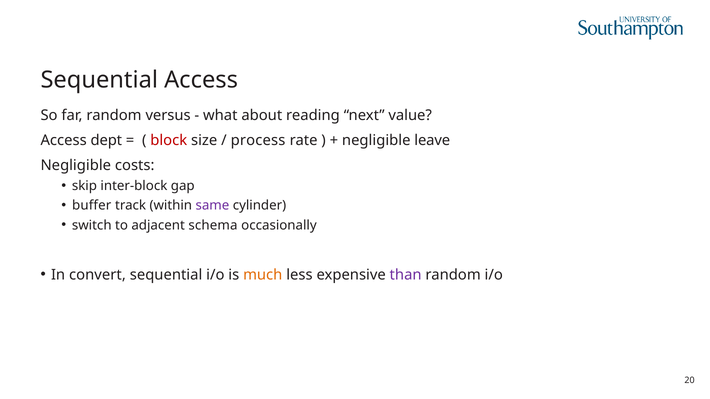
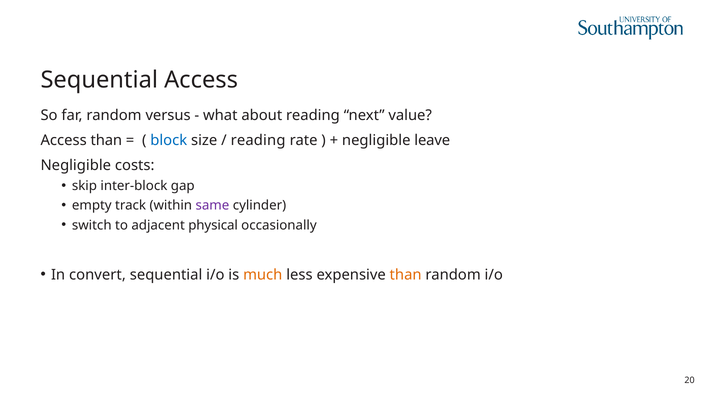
Access dept: dept -> than (106, 140)
block colour: red -> blue (169, 140)
process: process -> reading (258, 140)
buffer: buffer -> empty (92, 206)
schema: schema -> physical (213, 225)
than colour: purple -> orange (406, 275)
